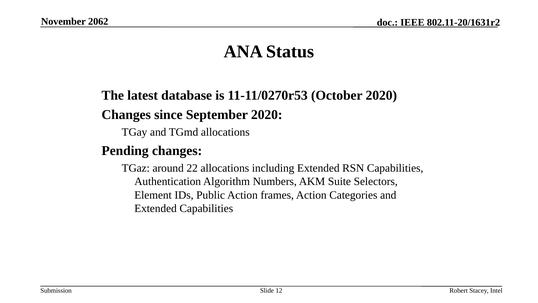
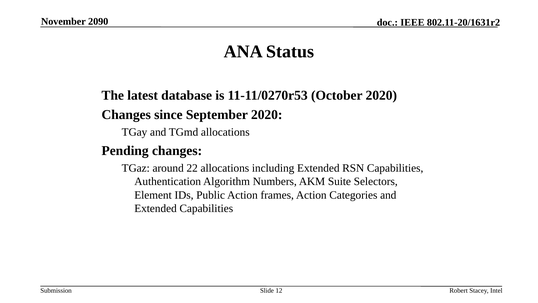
2062: 2062 -> 2090 (98, 21)
